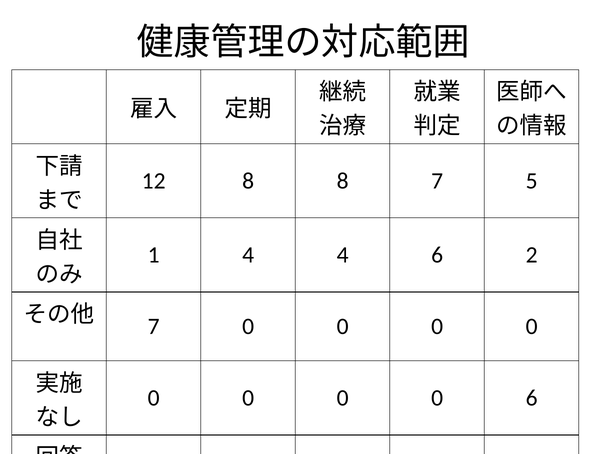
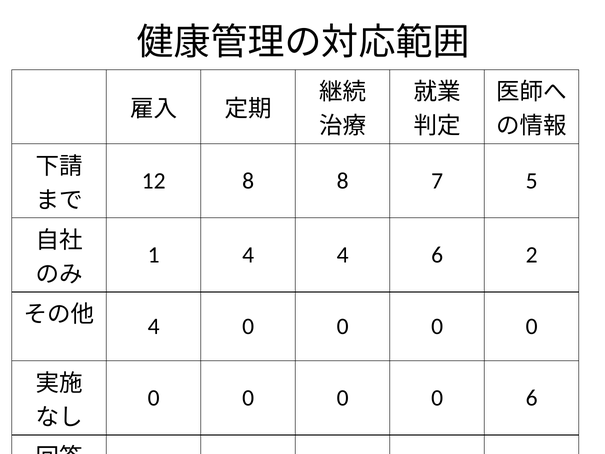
7: 7 -> 4 (154, 326)
